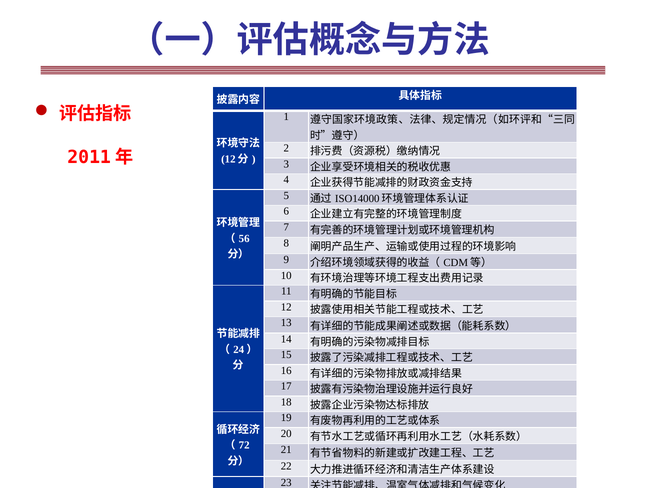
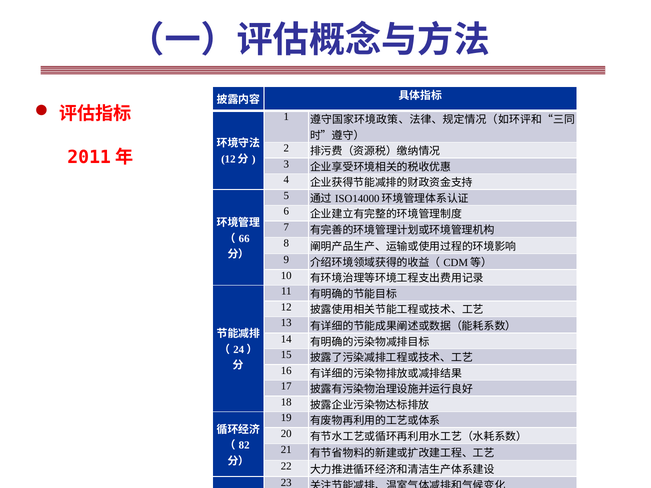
56: 56 -> 66 (244, 239)
72: 72 -> 82 (244, 445)
